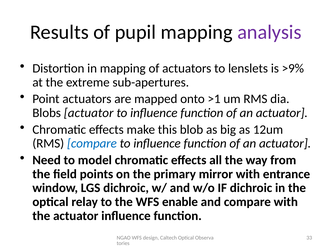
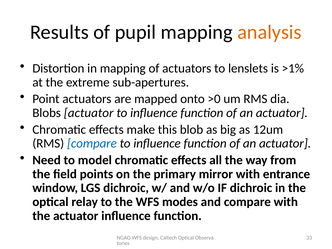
analysis colour: purple -> orange (269, 32)
>9%: >9% -> >1% (293, 68)
>1: >1 -> >0 (214, 99)
enable: enable -> modes (180, 202)
